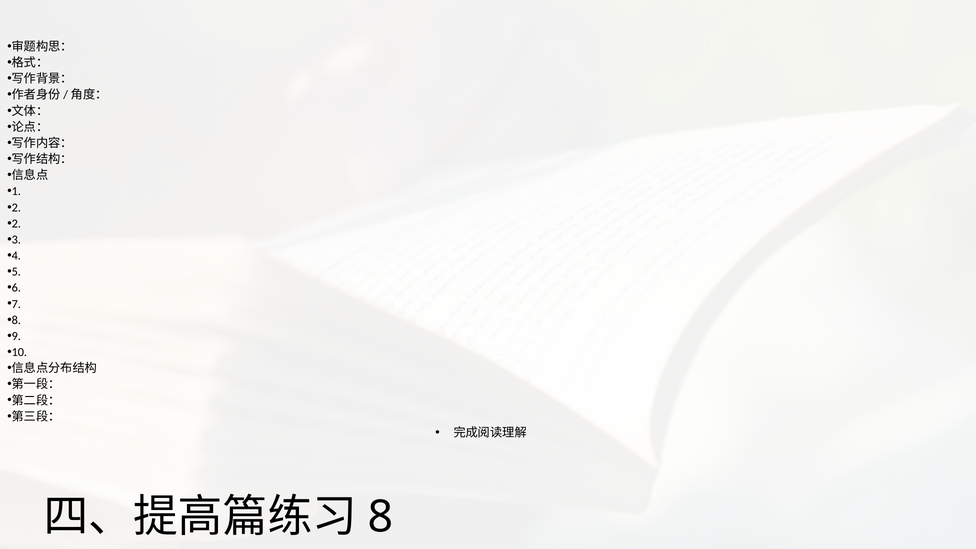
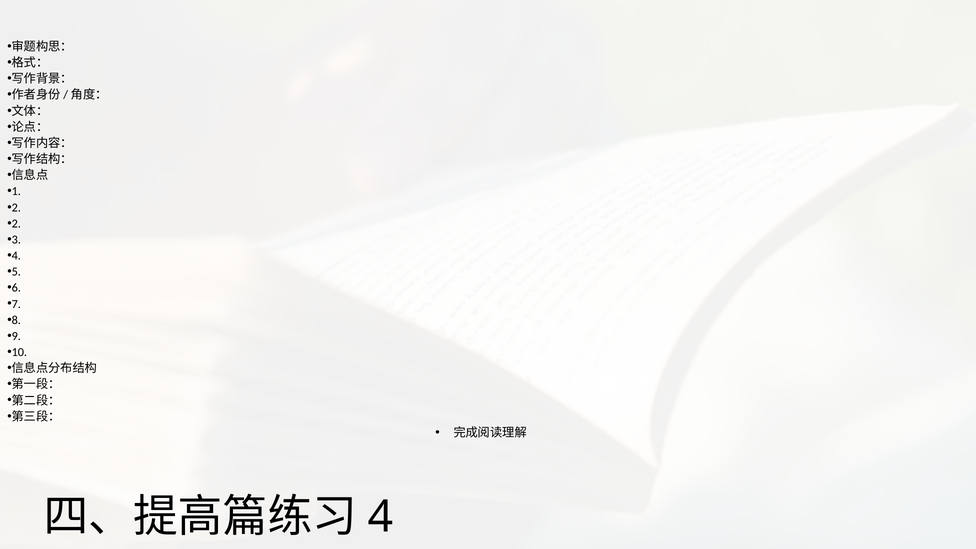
8: 8 -> 4 (381, 517)
